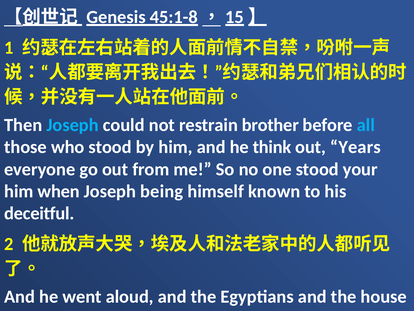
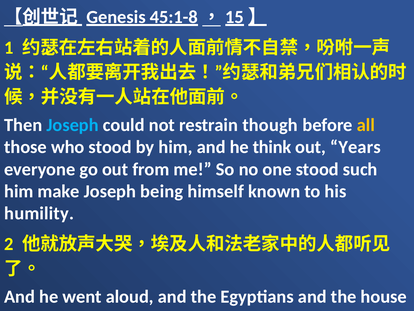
brother: brother -> though (270, 125)
all colour: light blue -> yellow (366, 125)
your: your -> such (360, 169)
when: when -> make (59, 191)
deceitful: deceitful -> humility (39, 213)
